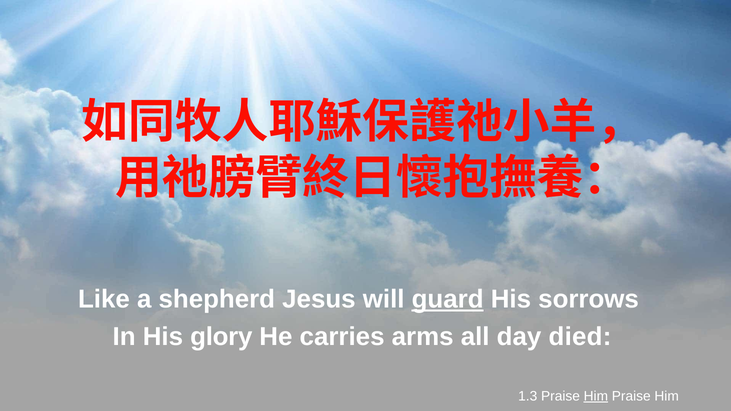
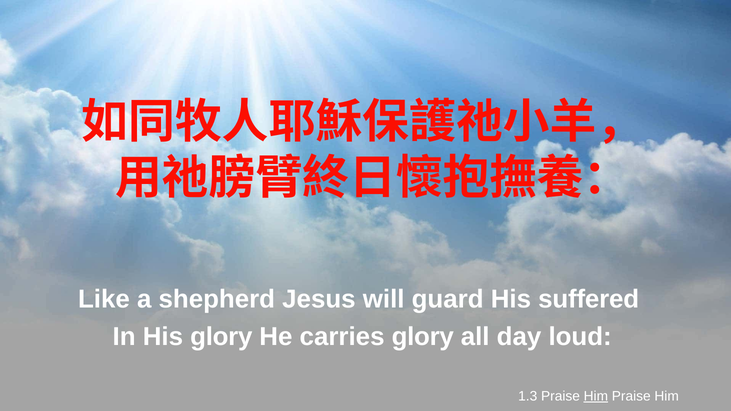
guard underline: present -> none (448, 300)
sorrows: sorrows -> suffered (589, 300)
carries arms: arms -> glory (423, 337)
died: died -> loud (580, 337)
